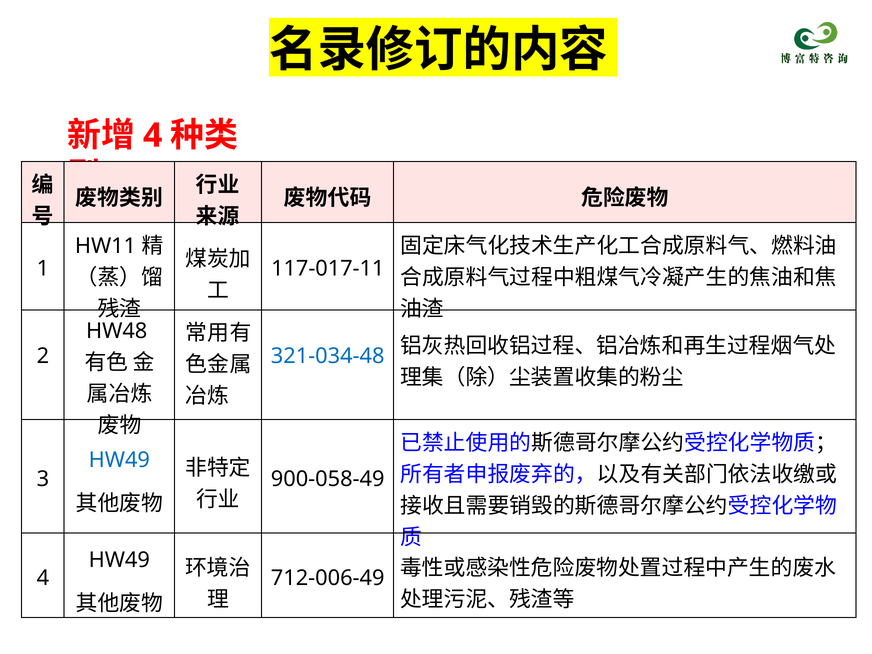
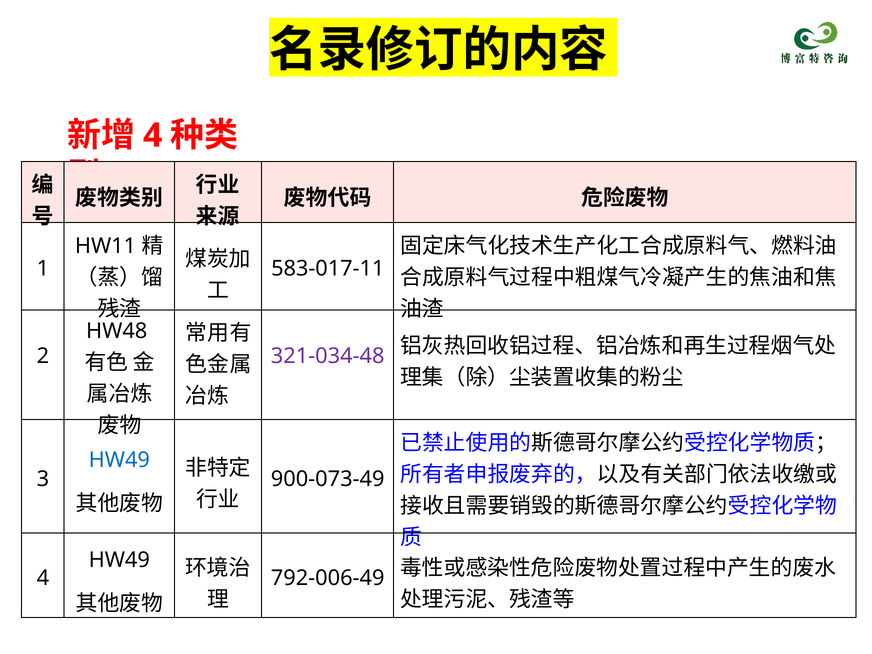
117-017-11: 117-017-11 -> 583-017-11 (328, 269)
321-034-48 colour: blue -> purple (328, 356)
900-058-49: 900-058-49 -> 900-073-49 (328, 479)
712-006-49: 712-006-49 -> 792-006-49 (328, 578)
